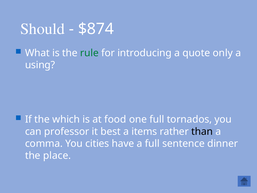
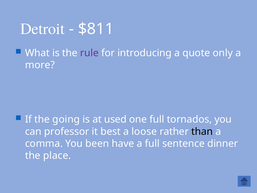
Should: Should -> Detroit (42, 29)
$874: $874 -> $811 (96, 29)
rule colour: green -> purple (89, 53)
using: using -> more (40, 65)
which: which -> going (66, 119)
food: food -> used (115, 119)
items: items -> loose (144, 131)
cities: cities -> been (97, 143)
